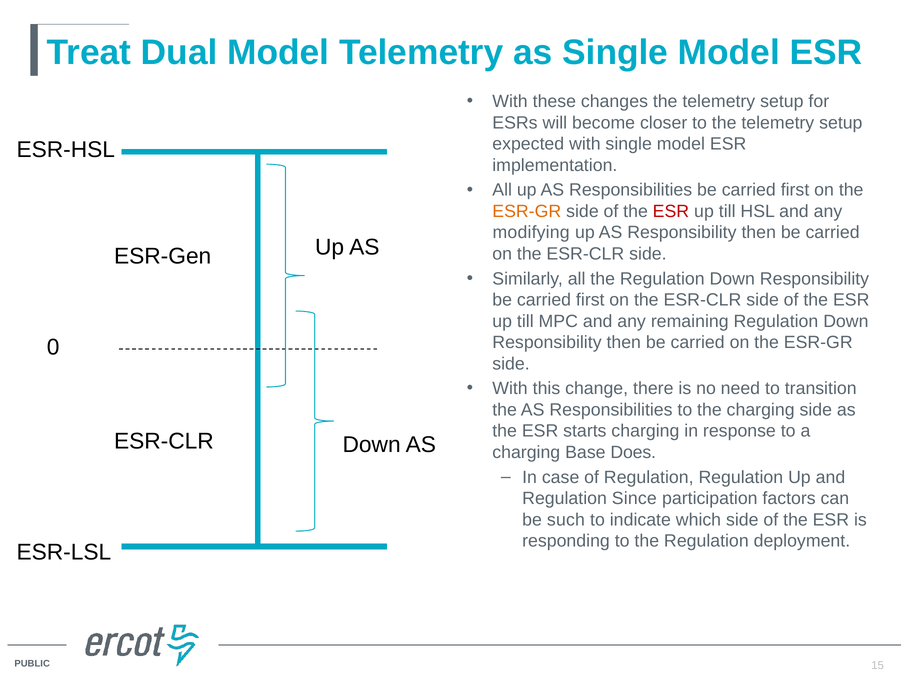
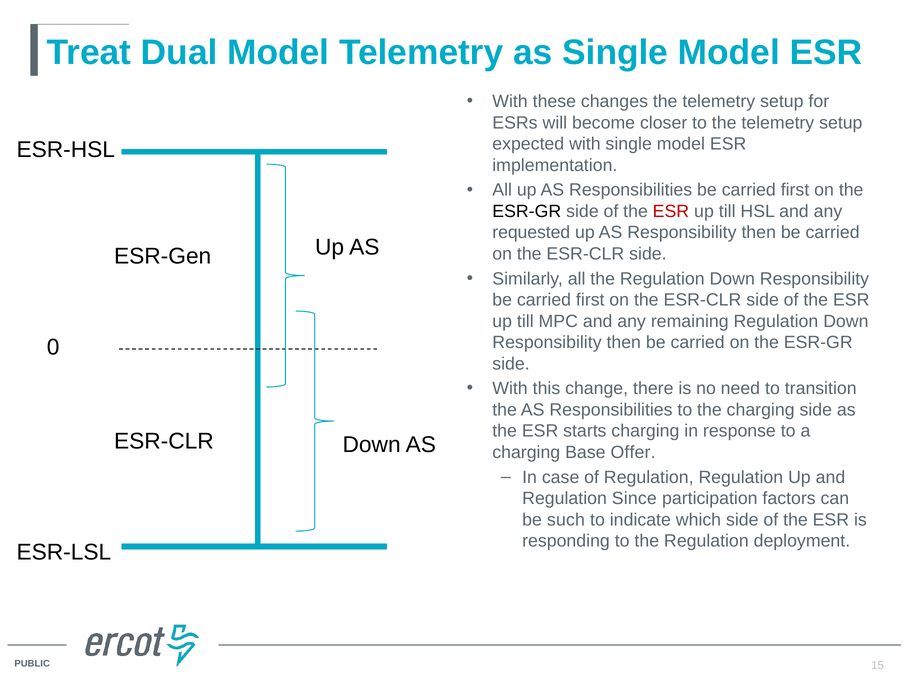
ESR-GR colour: orange -> black (527, 211)
modifying: modifying -> requested (531, 232)
Does: Does -> Offer (633, 452)
